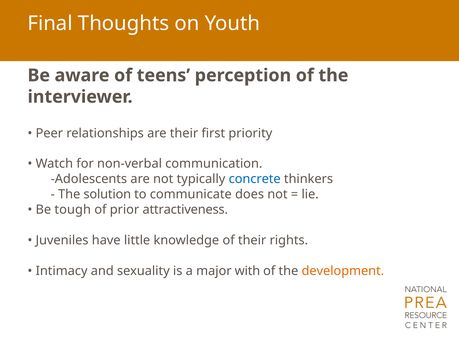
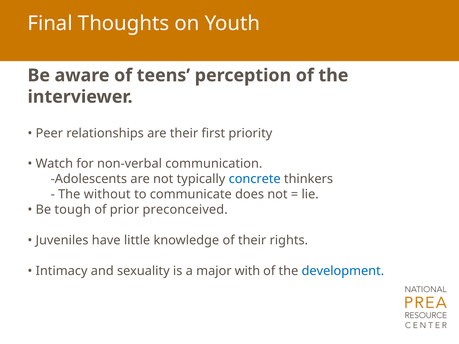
solution: solution -> without (107, 194)
attractiveness: attractiveness -> preconceived (185, 210)
development colour: orange -> blue (343, 271)
